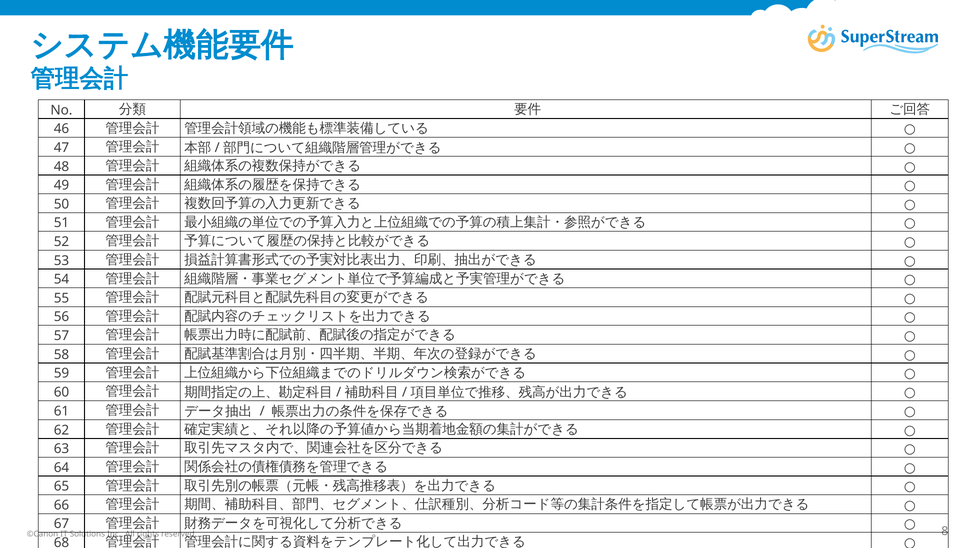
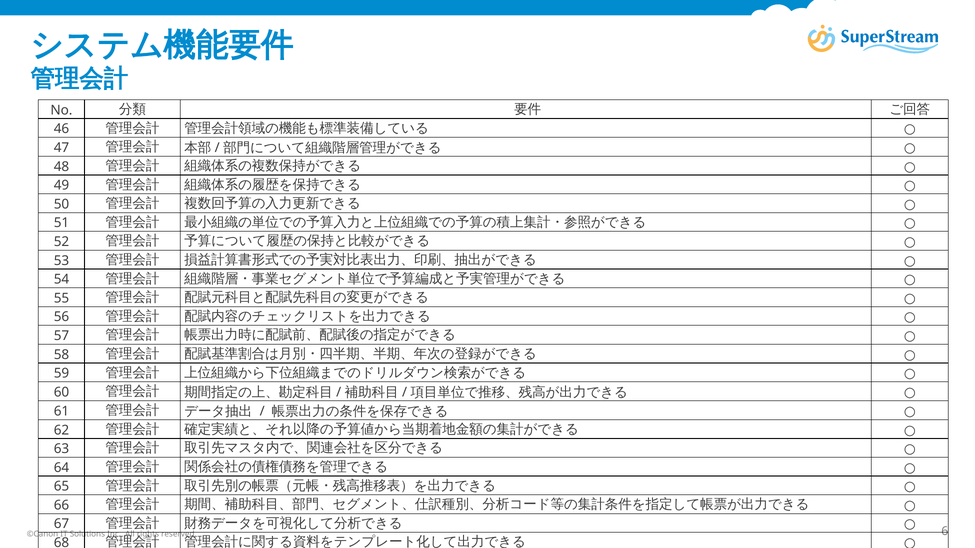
8: 8 -> 6 (945, 532)
